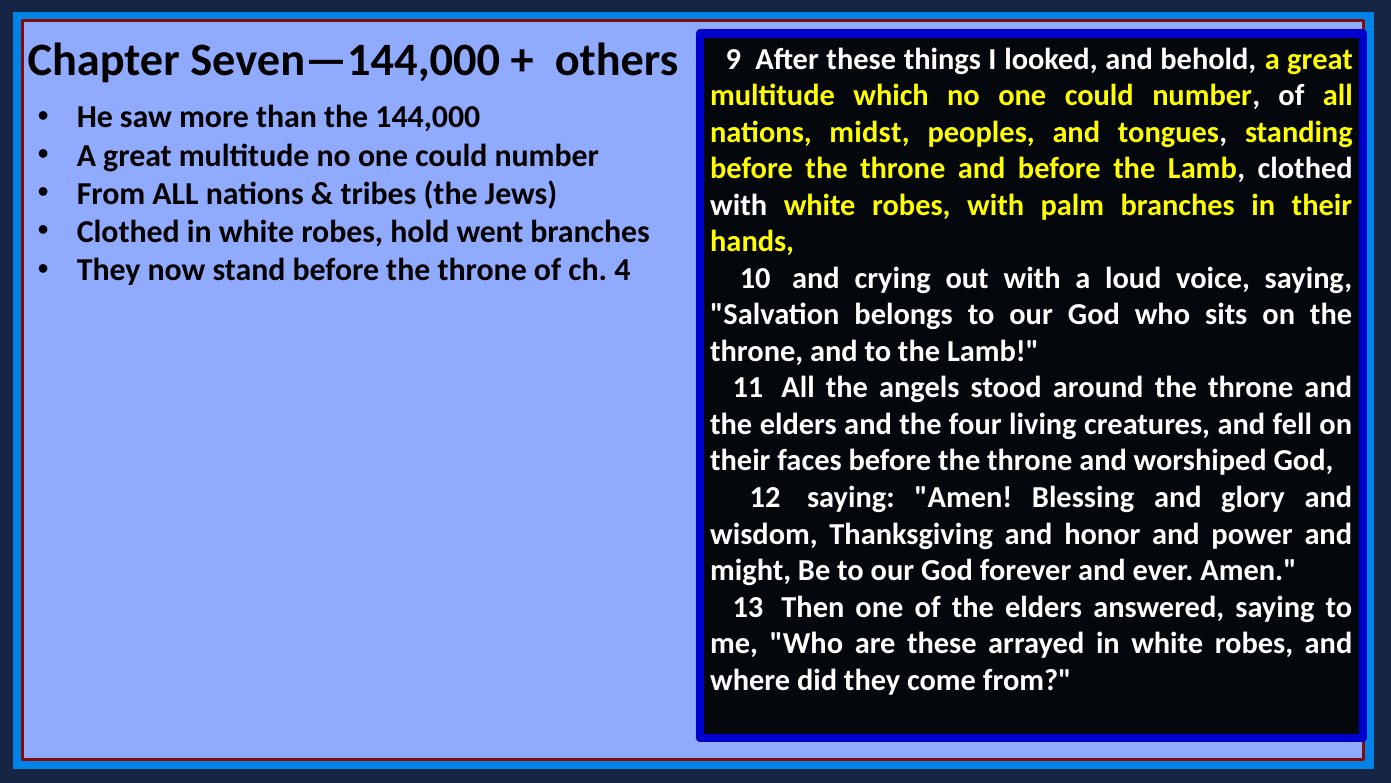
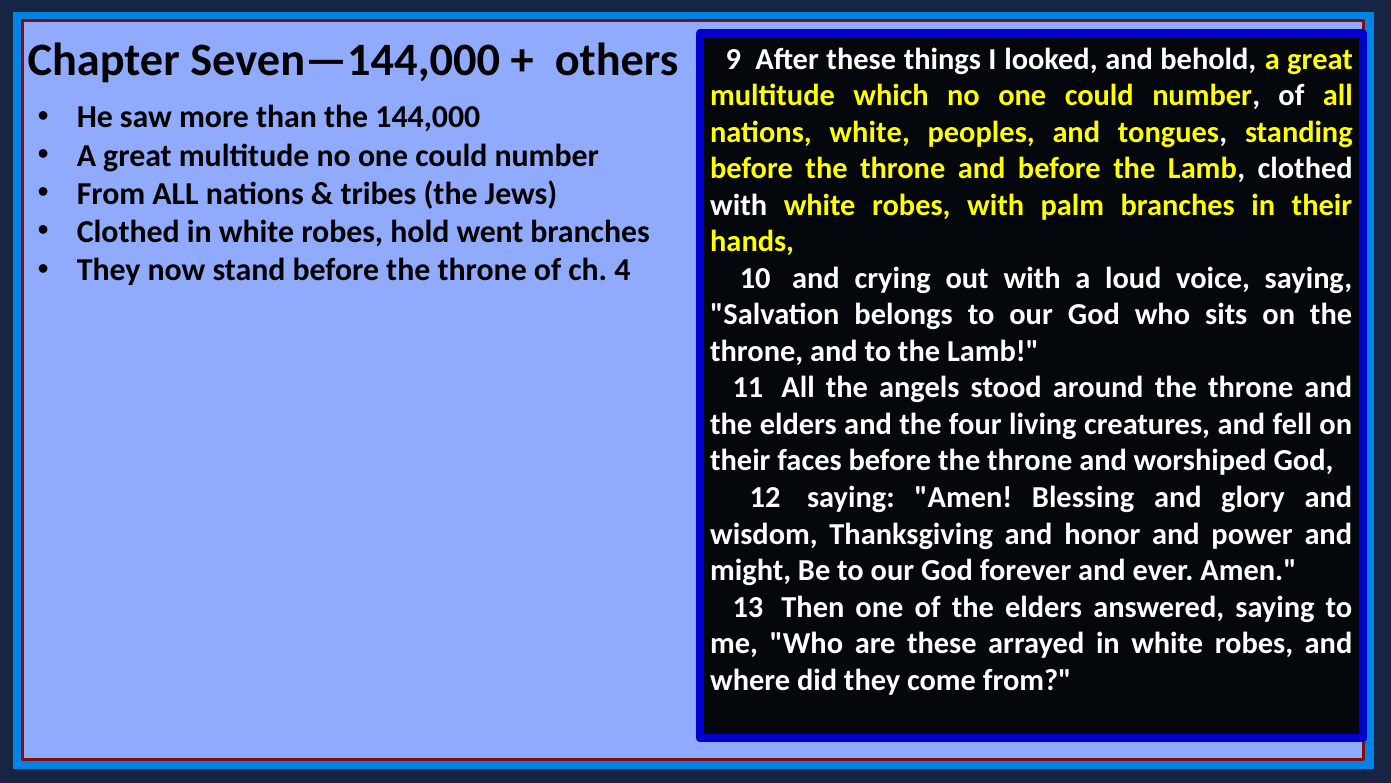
nations midst: midst -> white (870, 132)
